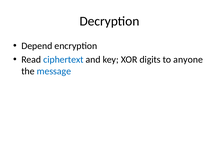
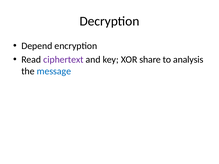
ciphertext colour: blue -> purple (63, 60)
digits: digits -> share (150, 60)
anyone: anyone -> analysis (188, 60)
